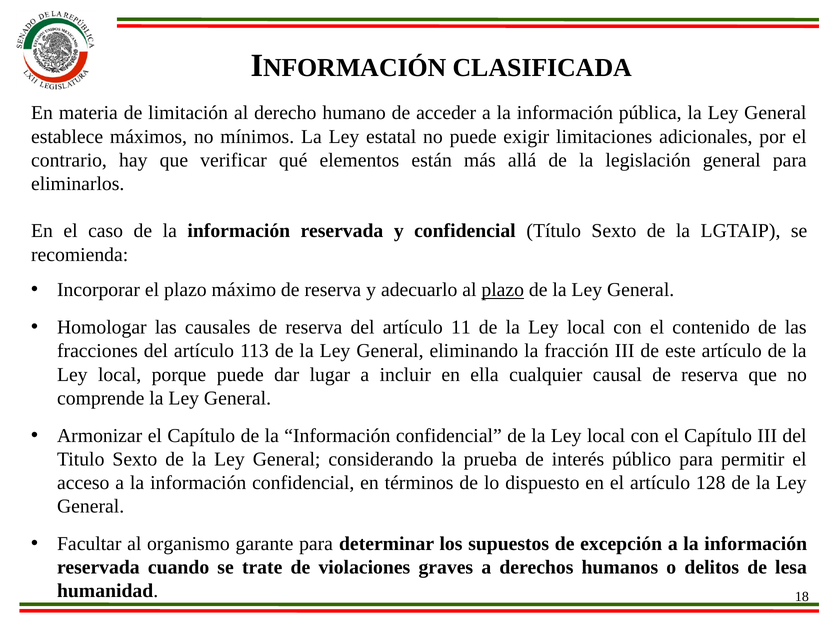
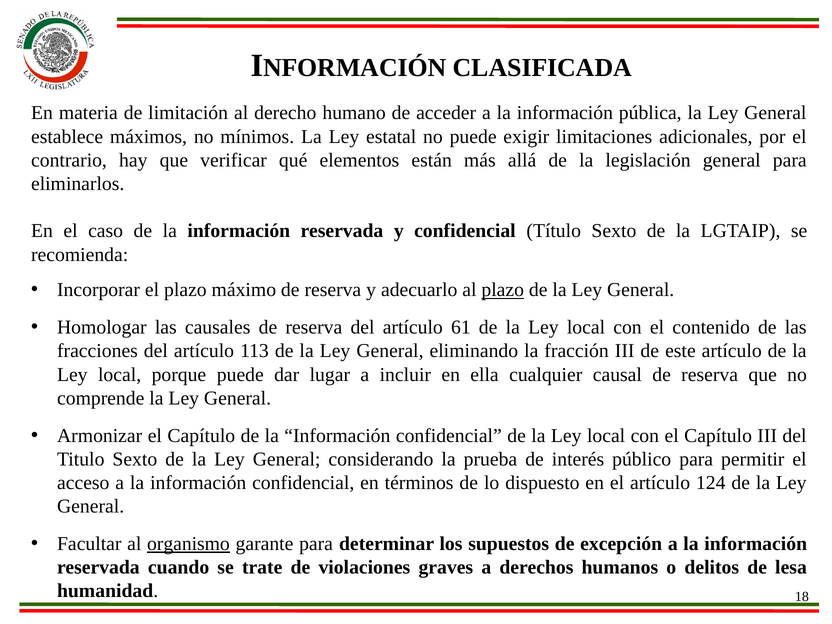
11: 11 -> 61 (461, 327)
128: 128 -> 124 (711, 483)
organismo underline: none -> present (188, 544)
